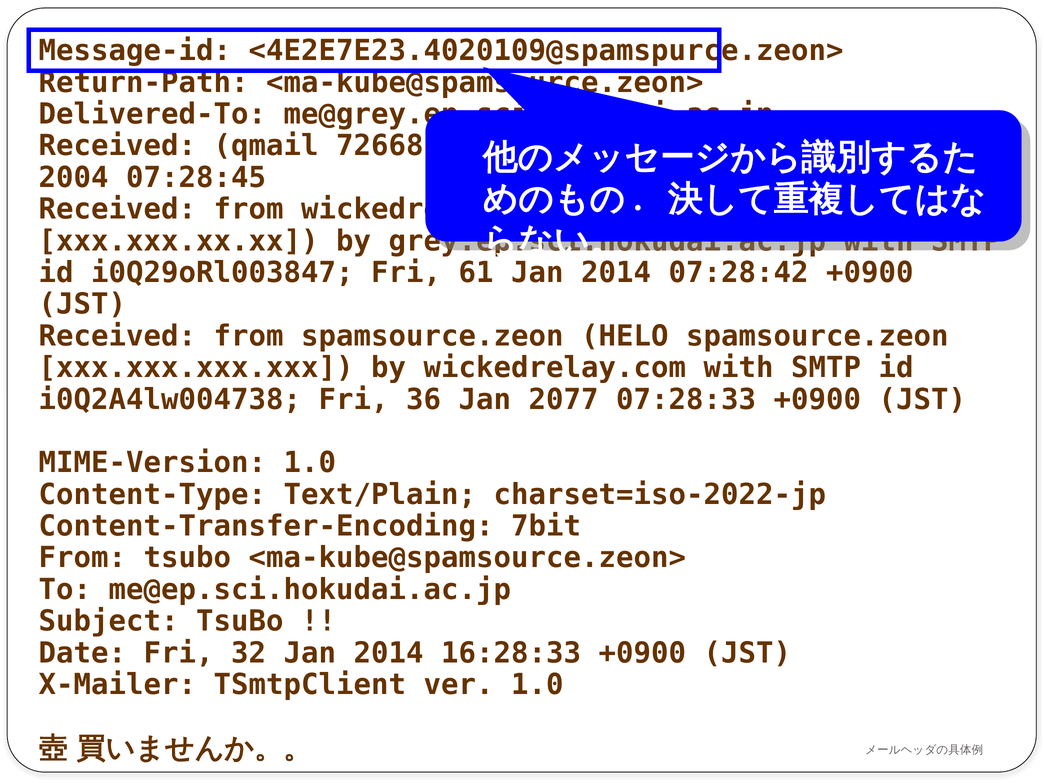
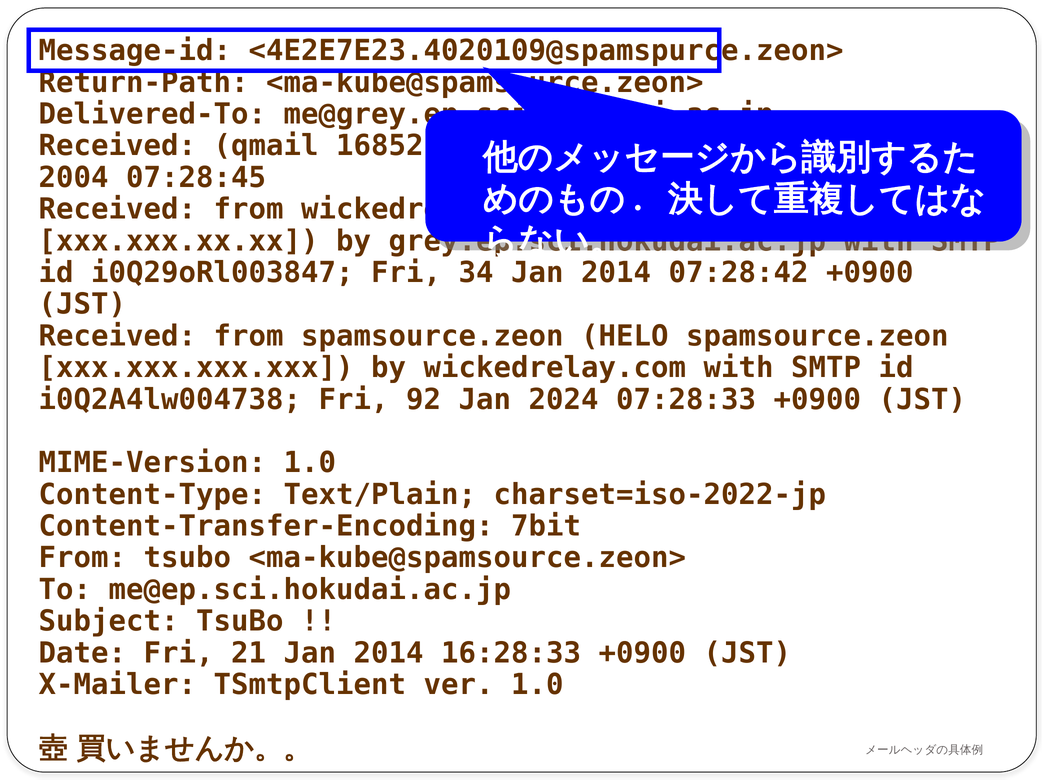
72668: 72668 -> 16852 (380, 146)
61: 61 -> 34 (476, 273)
36: 36 -> 92 (424, 399)
2077: 2077 -> 2024 (564, 399)
32: 32 -> 21 (249, 653)
